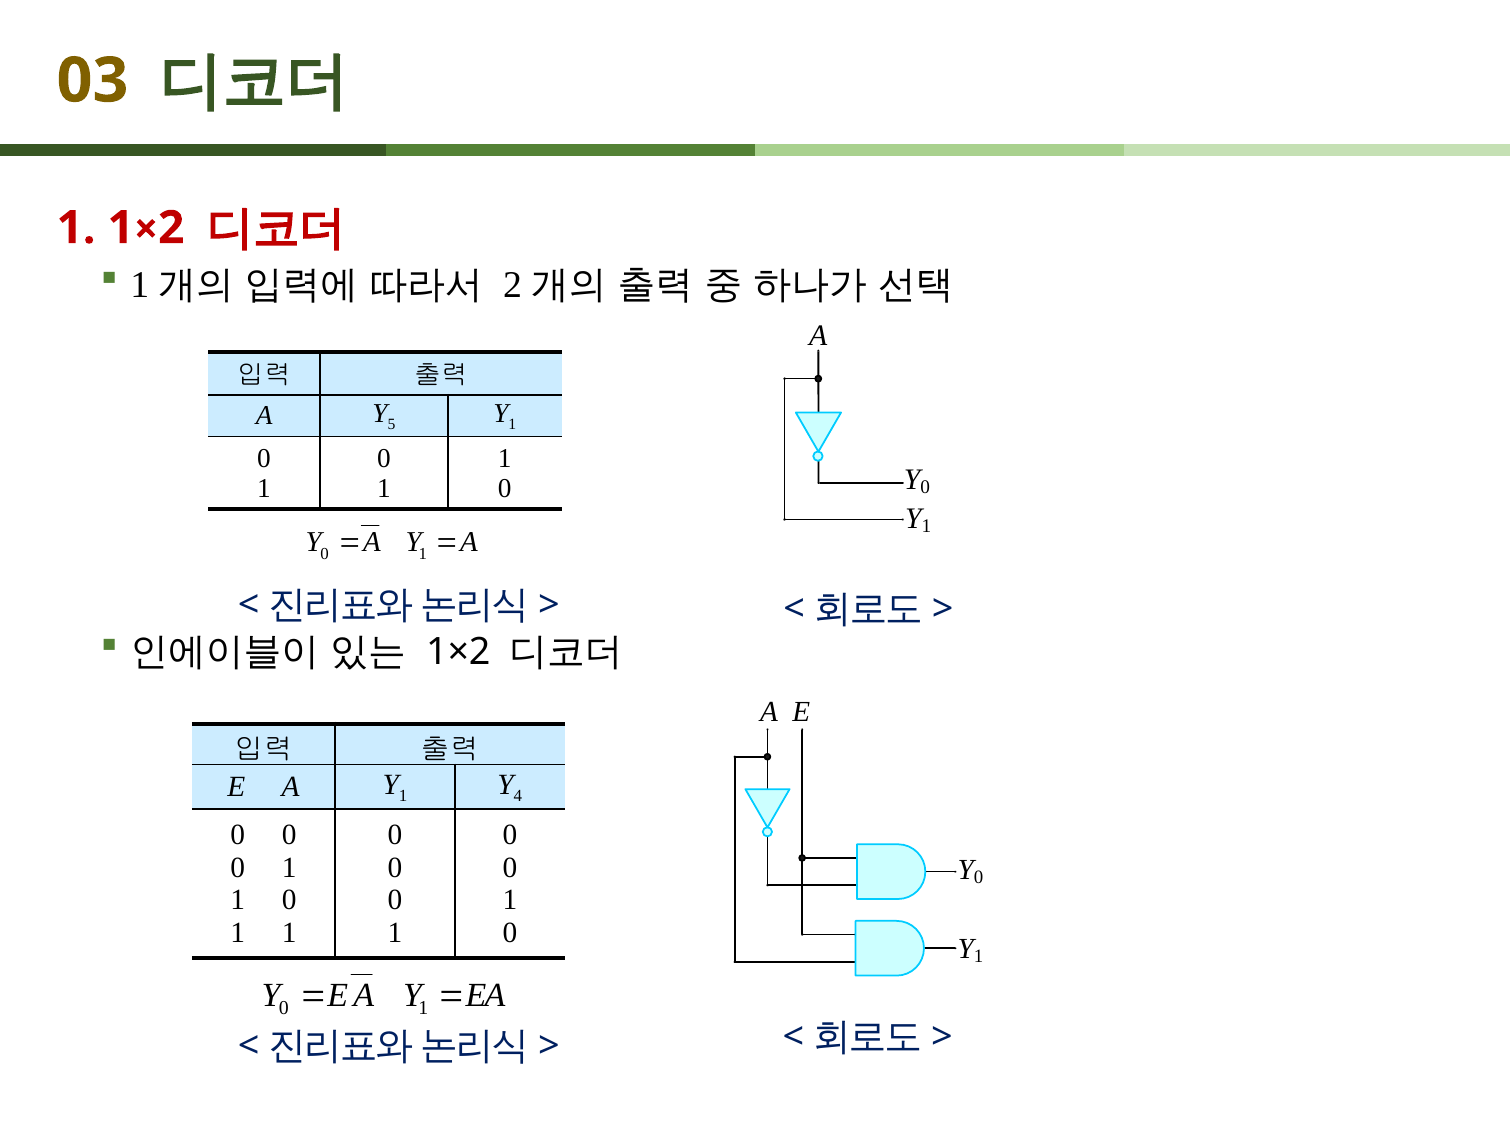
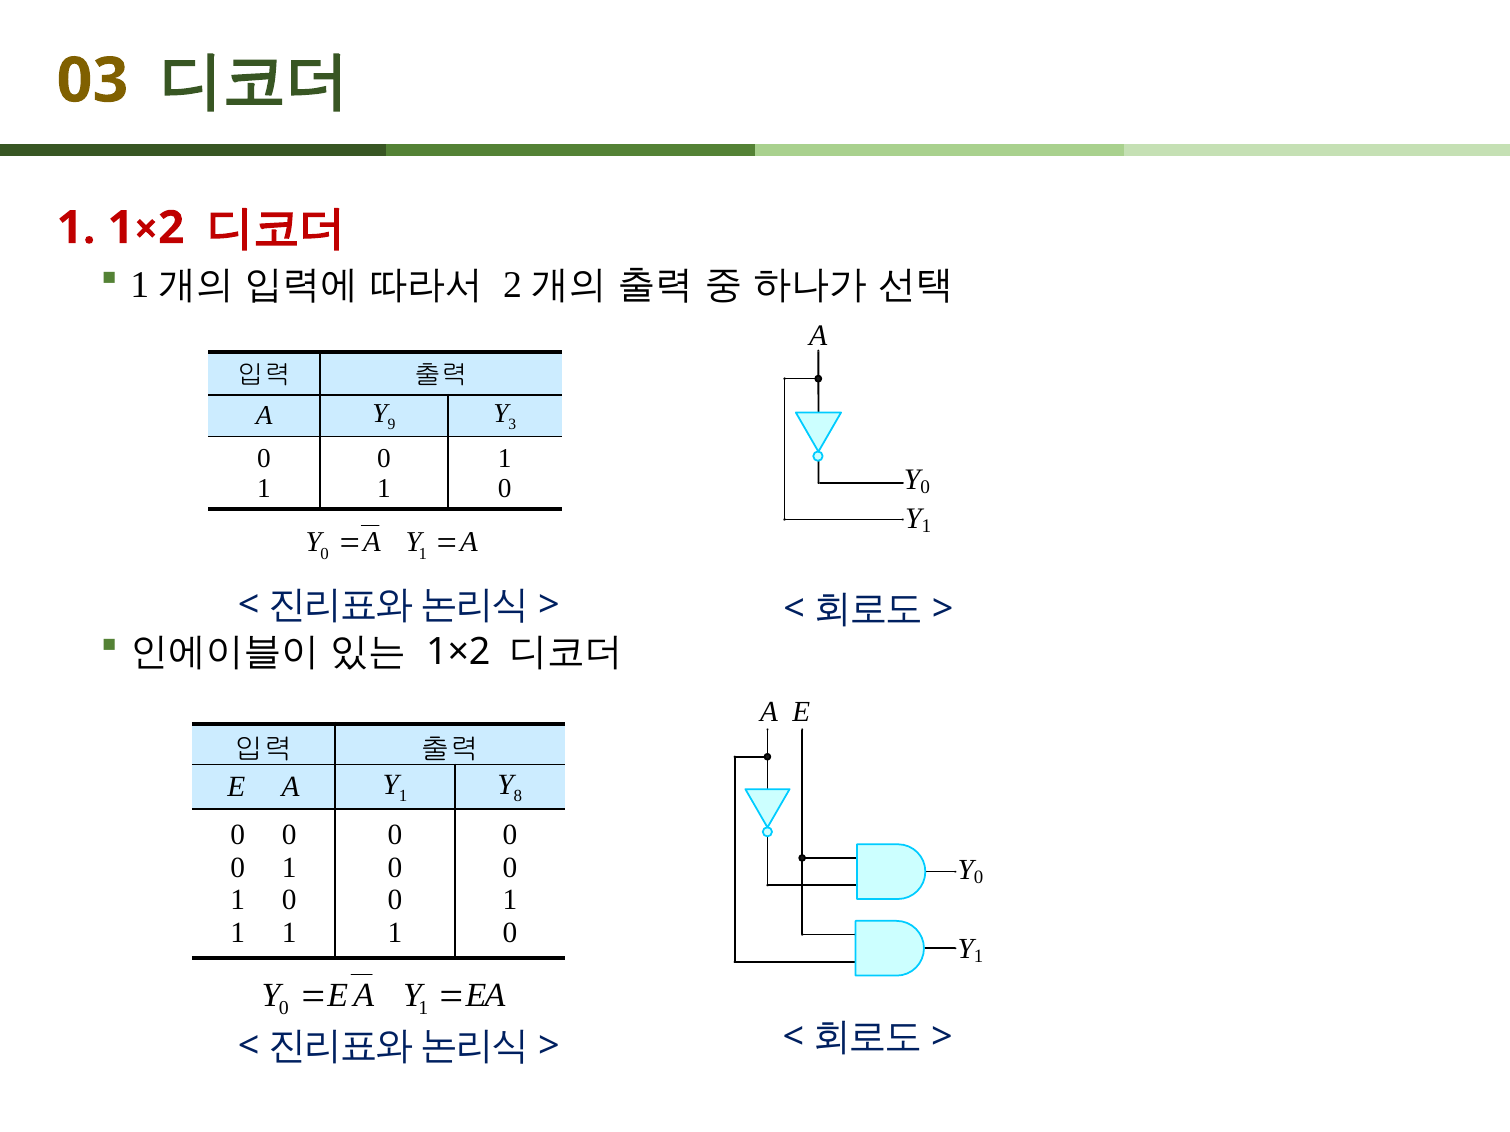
5: 5 -> 9 (391, 424)
1: 1 -> 3 (512, 424)
4: 4 -> 8 (518, 796)
